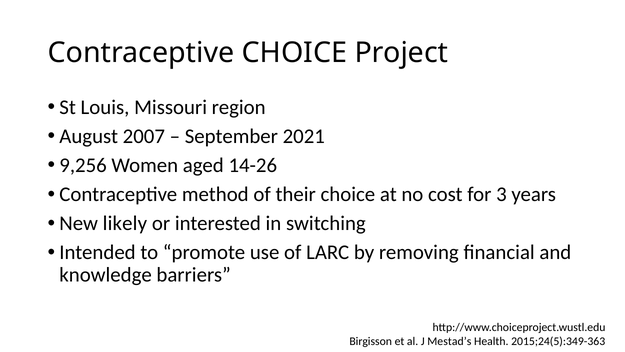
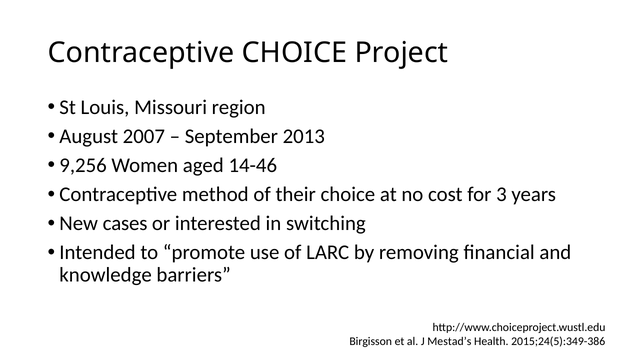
2021: 2021 -> 2013 (304, 136)
14-26: 14-26 -> 14-46 (253, 165)
likely: likely -> cases (125, 223)
2015;24(5):349-363: 2015;24(5):349-363 -> 2015;24(5):349-386 (558, 341)
